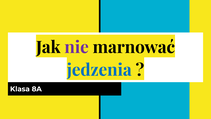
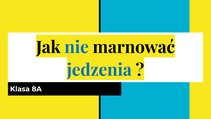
nie colour: purple -> blue (77, 47)
